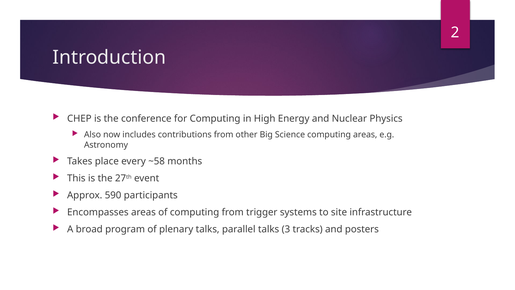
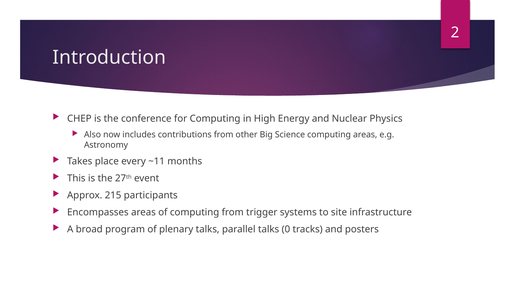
~58: ~58 -> ~11 (157, 161)
590: 590 -> 215 (113, 195)
3: 3 -> 0 (286, 229)
